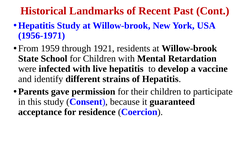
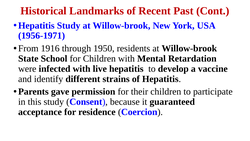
1959: 1959 -> 1916 (50, 48)
1921: 1921 -> 1950 (104, 48)
